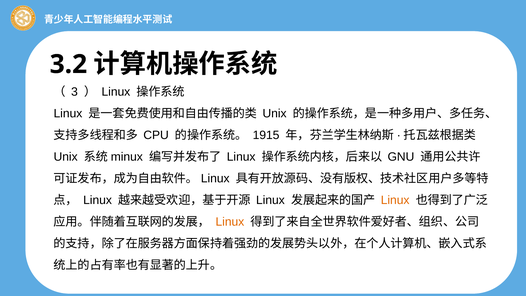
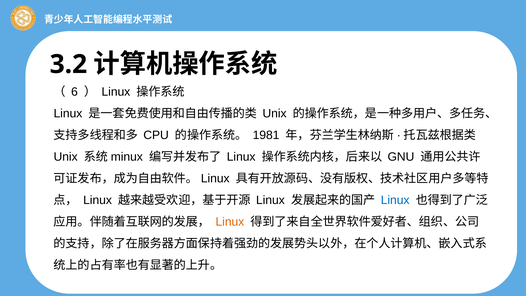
3: 3 -> 6 (74, 92)
1915: 1915 -> 1981 (266, 135)
Linux colour: orange -> blue (395, 200)
